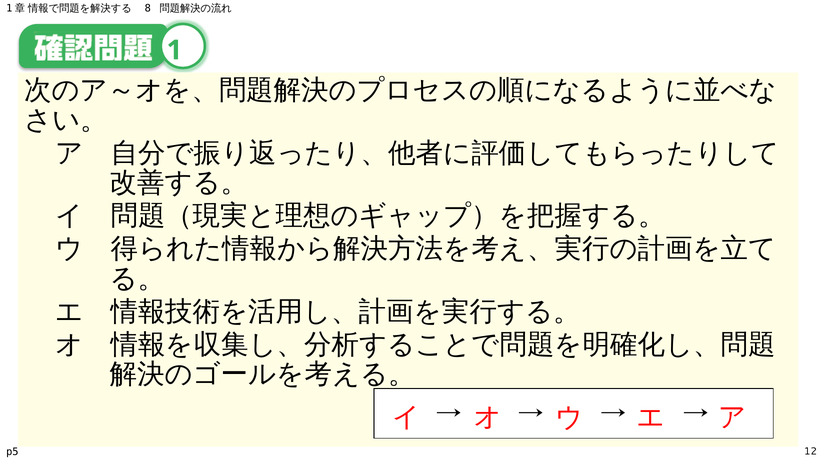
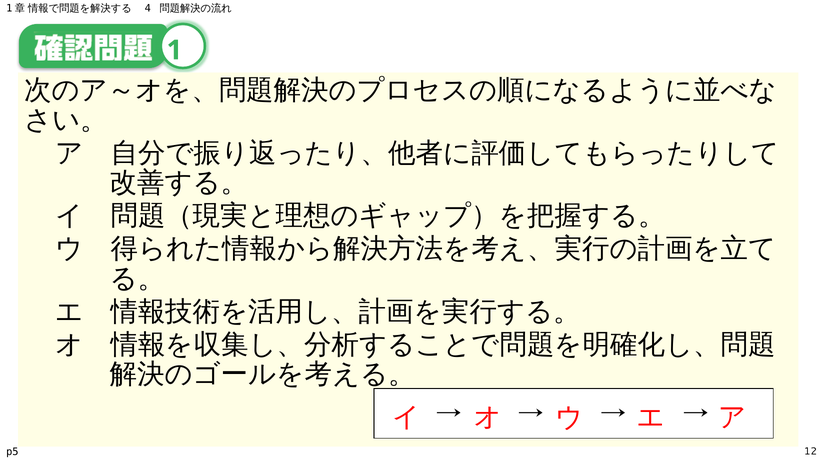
8: 8 -> 4 (148, 9)
